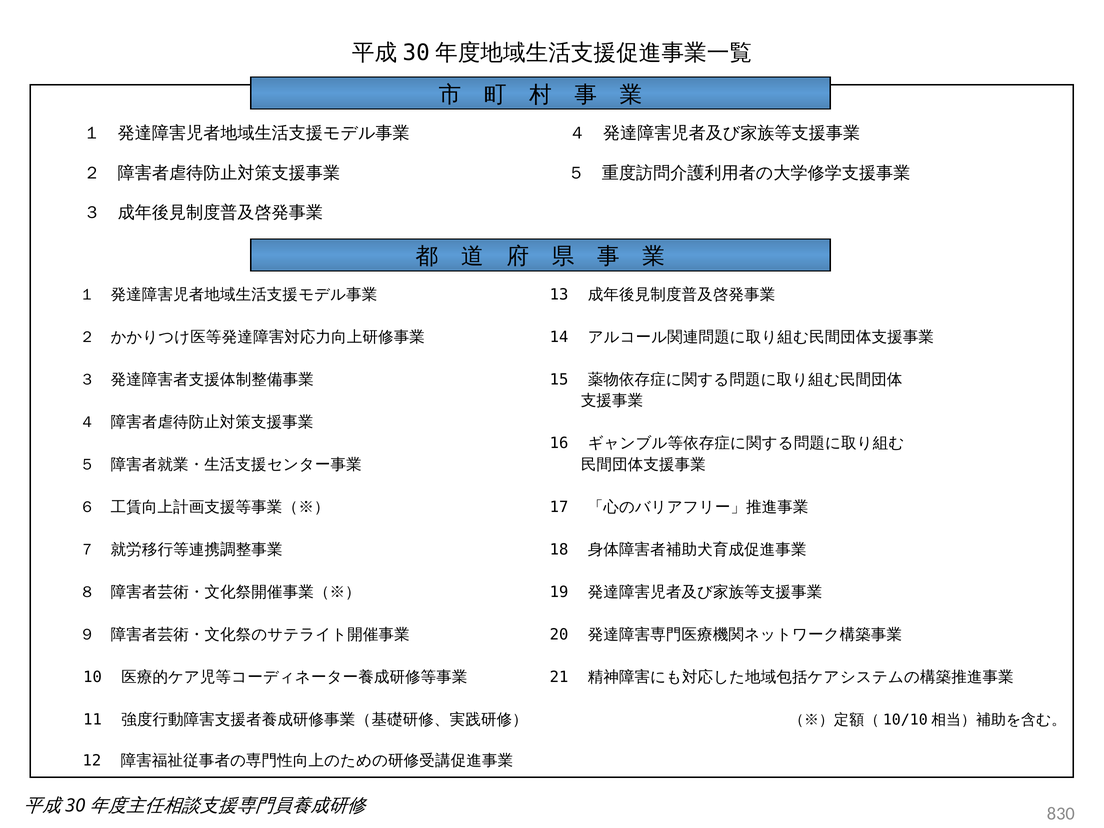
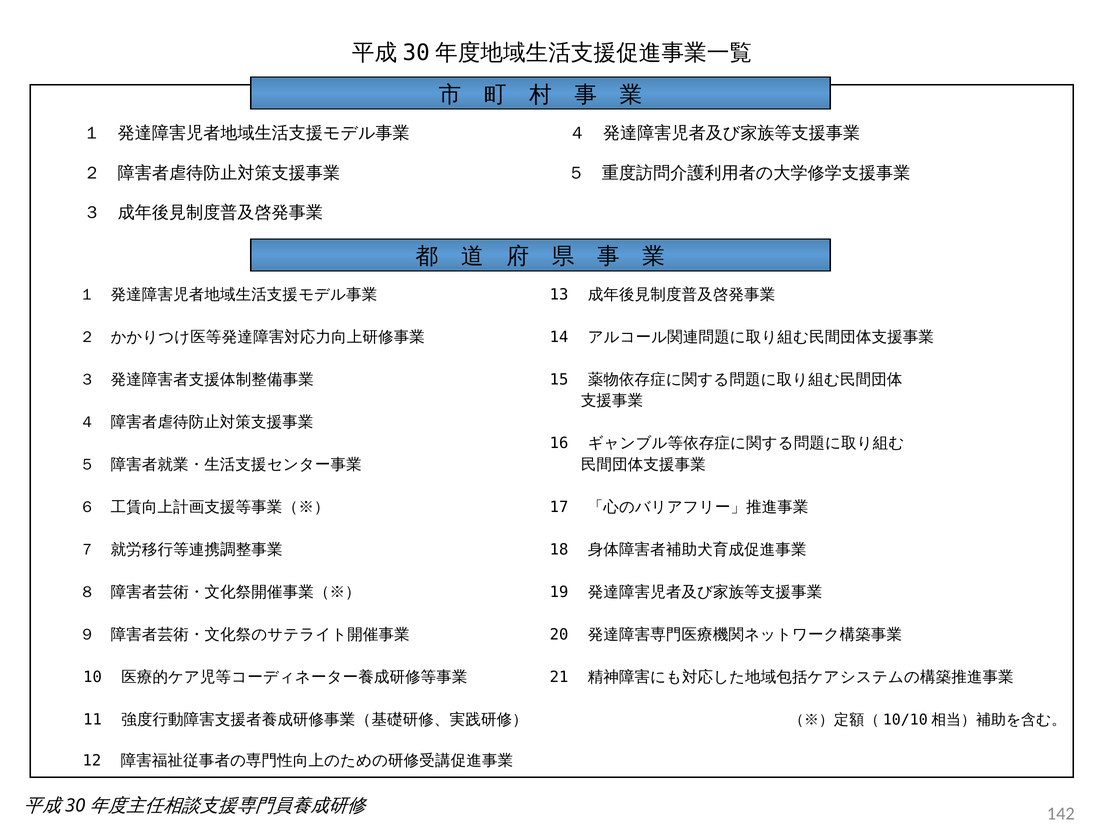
830: 830 -> 142 (1061, 814)
